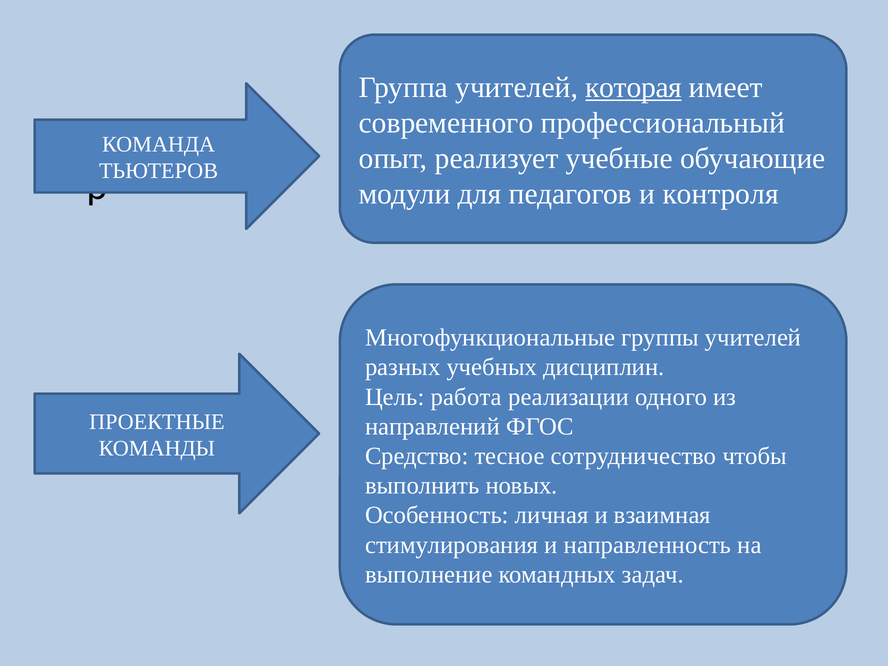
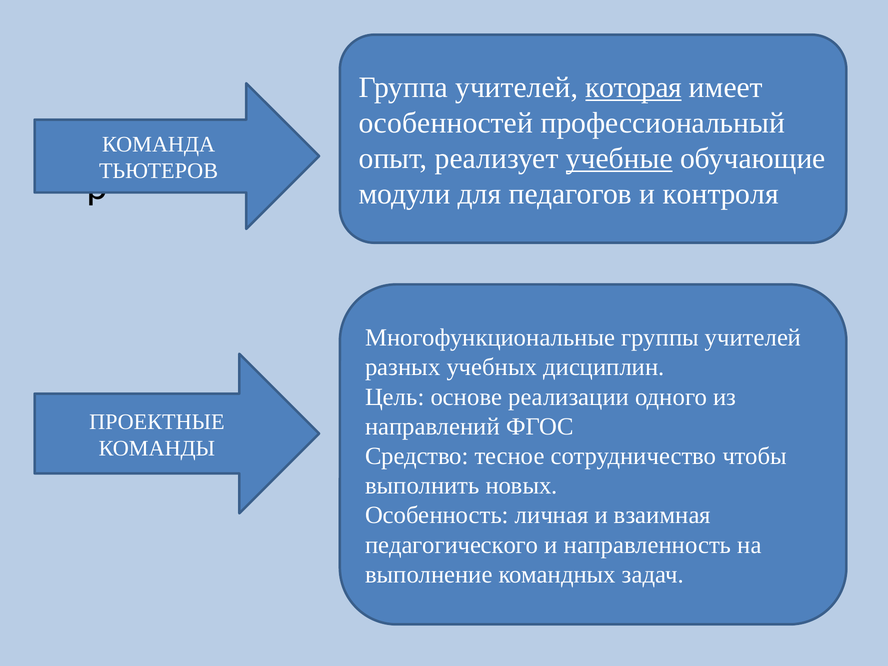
современного: современного -> особенностей (446, 123)
учебные underline: none -> present (619, 159)
работа: работа -> основе (466, 397)
стимулирования: стимулирования -> педагогического (452, 545)
